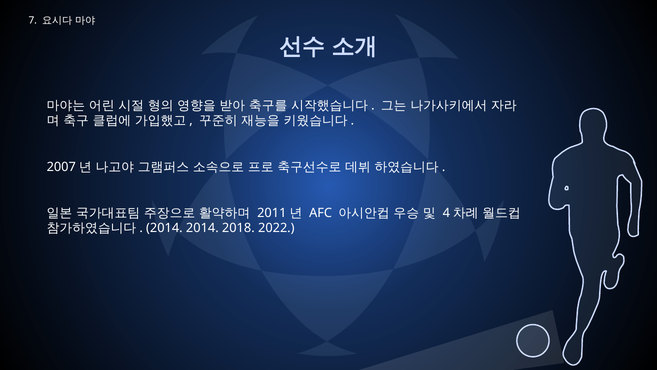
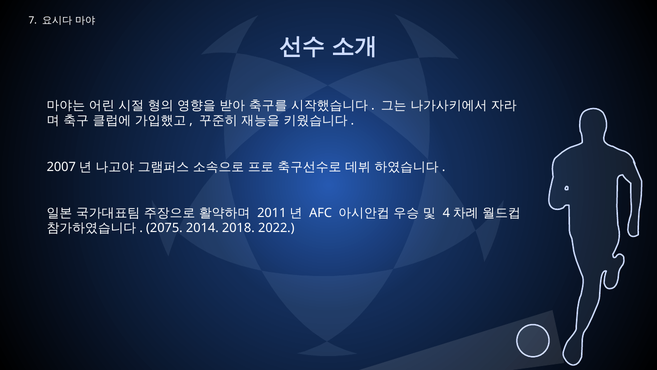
2014: 2014 -> 2075 (164, 228)
